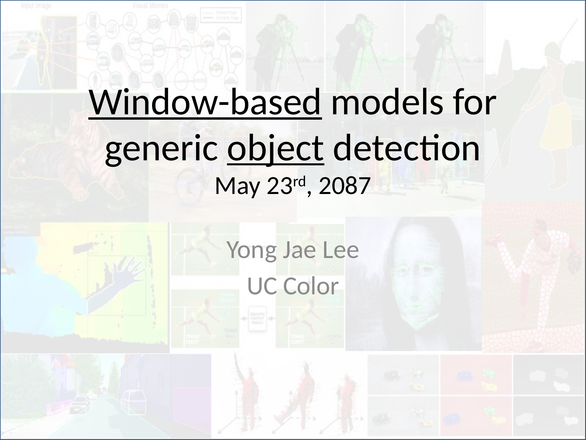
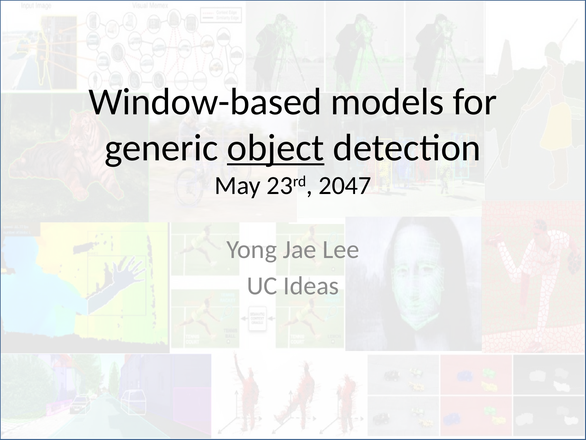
Window-based underline: present -> none (205, 102)
2087: 2087 -> 2047 (345, 185)
Color: Color -> Ideas (311, 286)
